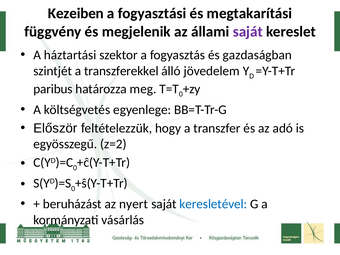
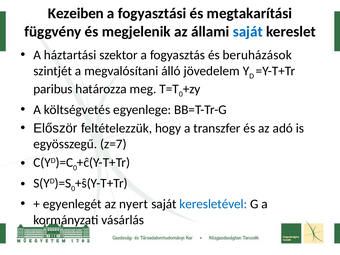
saját colour: purple -> blue (248, 32)
gazdaságban: gazdaságban -> beruházások (257, 55)
transzferekkel: transzferekkel -> megvalósítani (121, 71)
z=2: z=2 -> z=7 (113, 144)
beruházást: beruházást -> egyenlegét (72, 204)
